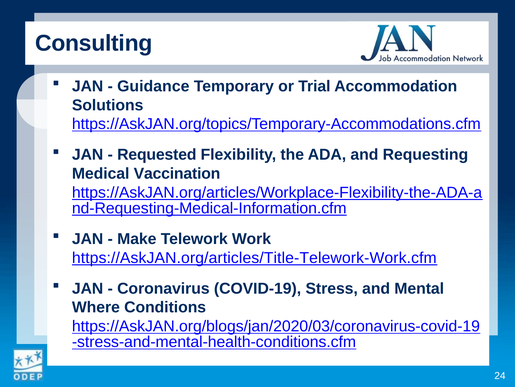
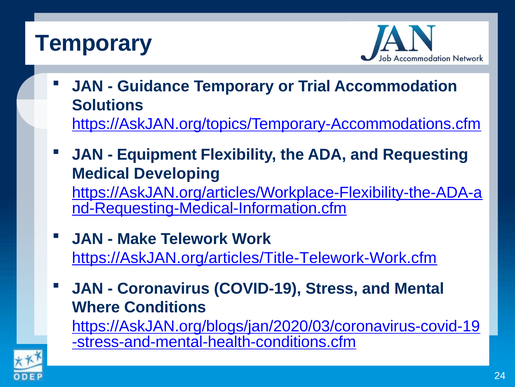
Consulting: Consulting -> Temporary (94, 43)
Requested: Requested -> Equipment (157, 154)
Vaccination: Vaccination -> Developing (177, 173)
